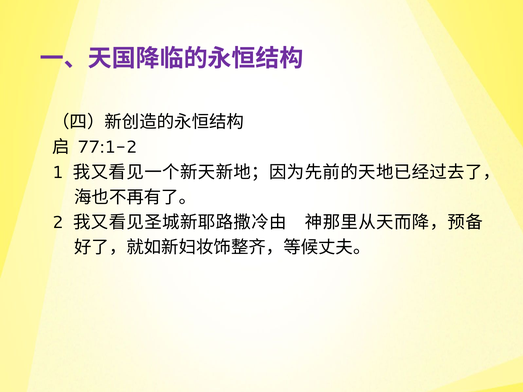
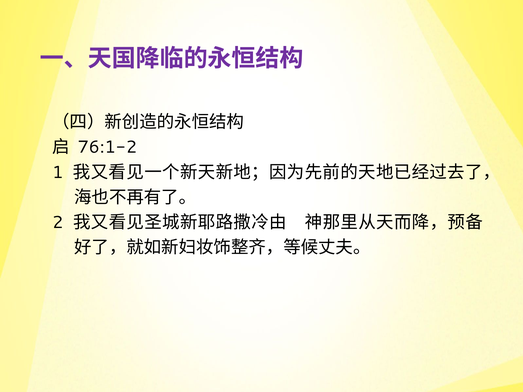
77:1-2: 77:1-2 -> 76:1-2 (107, 147)
